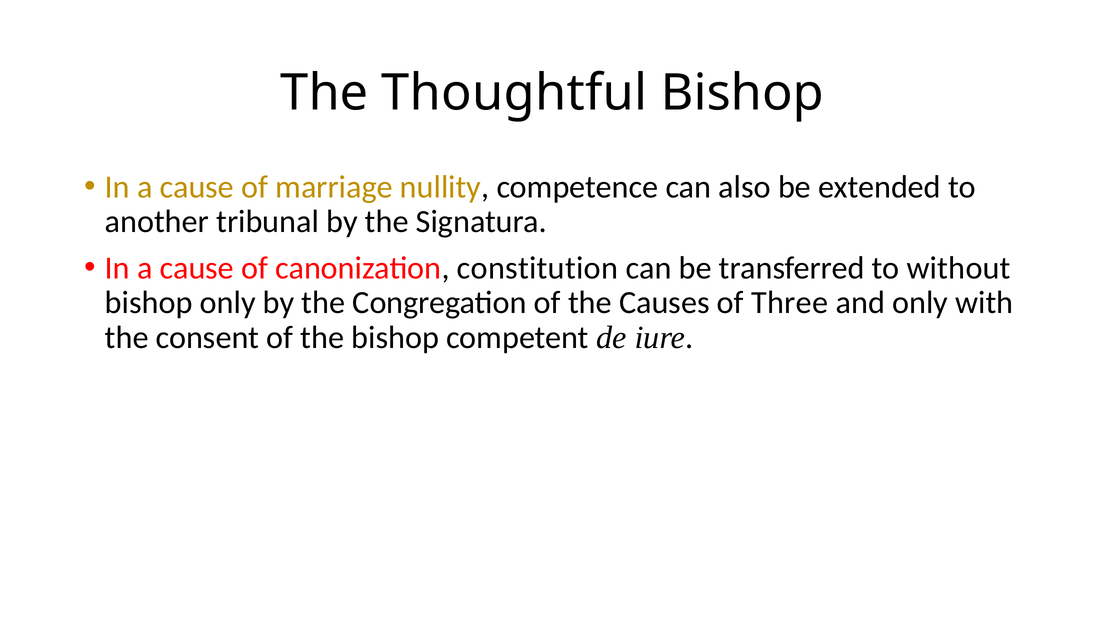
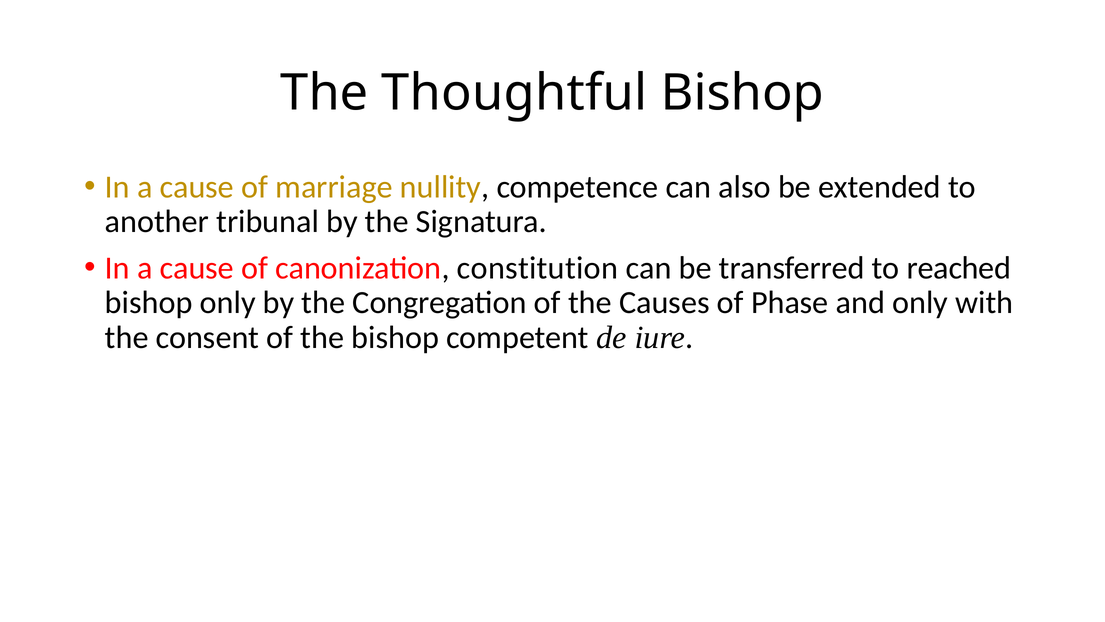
without: without -> reached (959, 268)
Three: Three -> Phase (790, 303)
